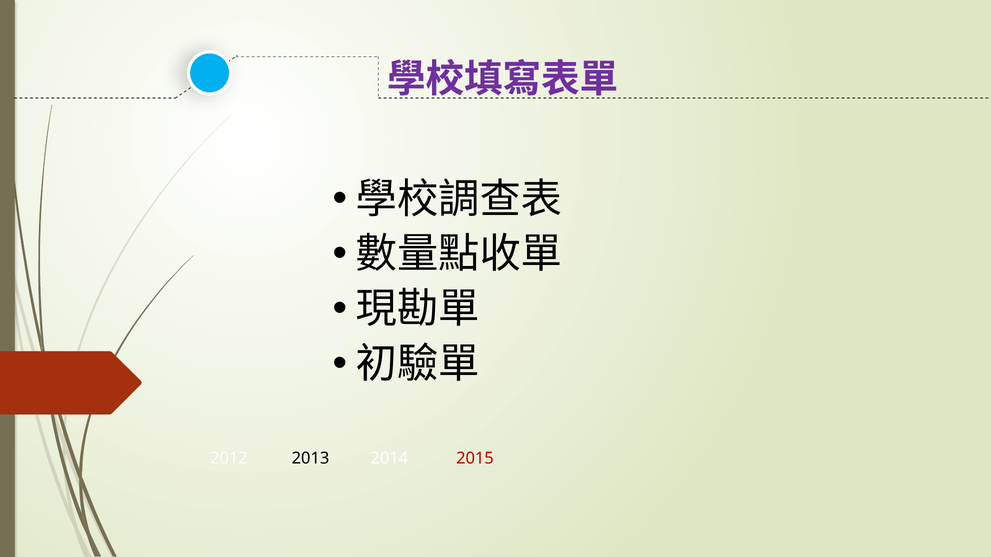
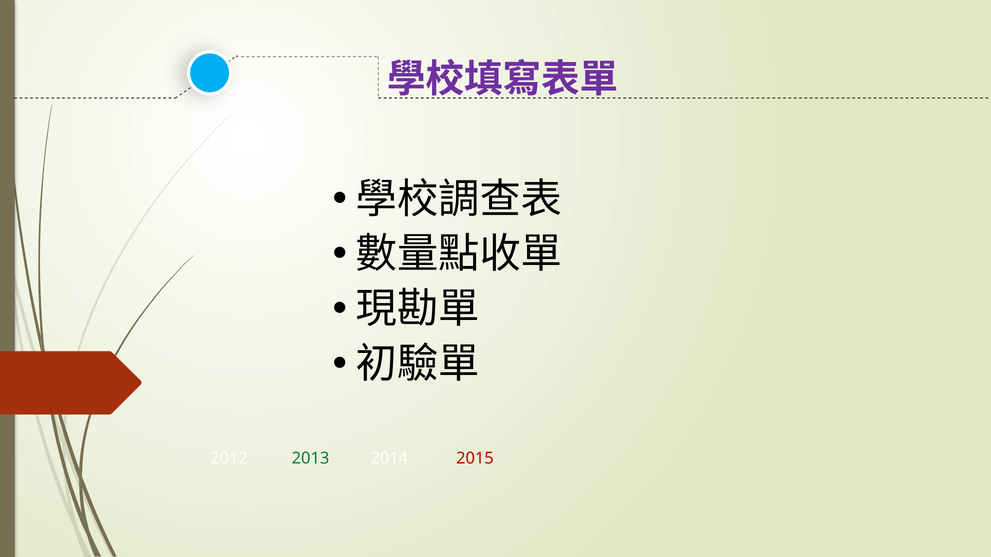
2013 colour: black -> green (311, 459)
